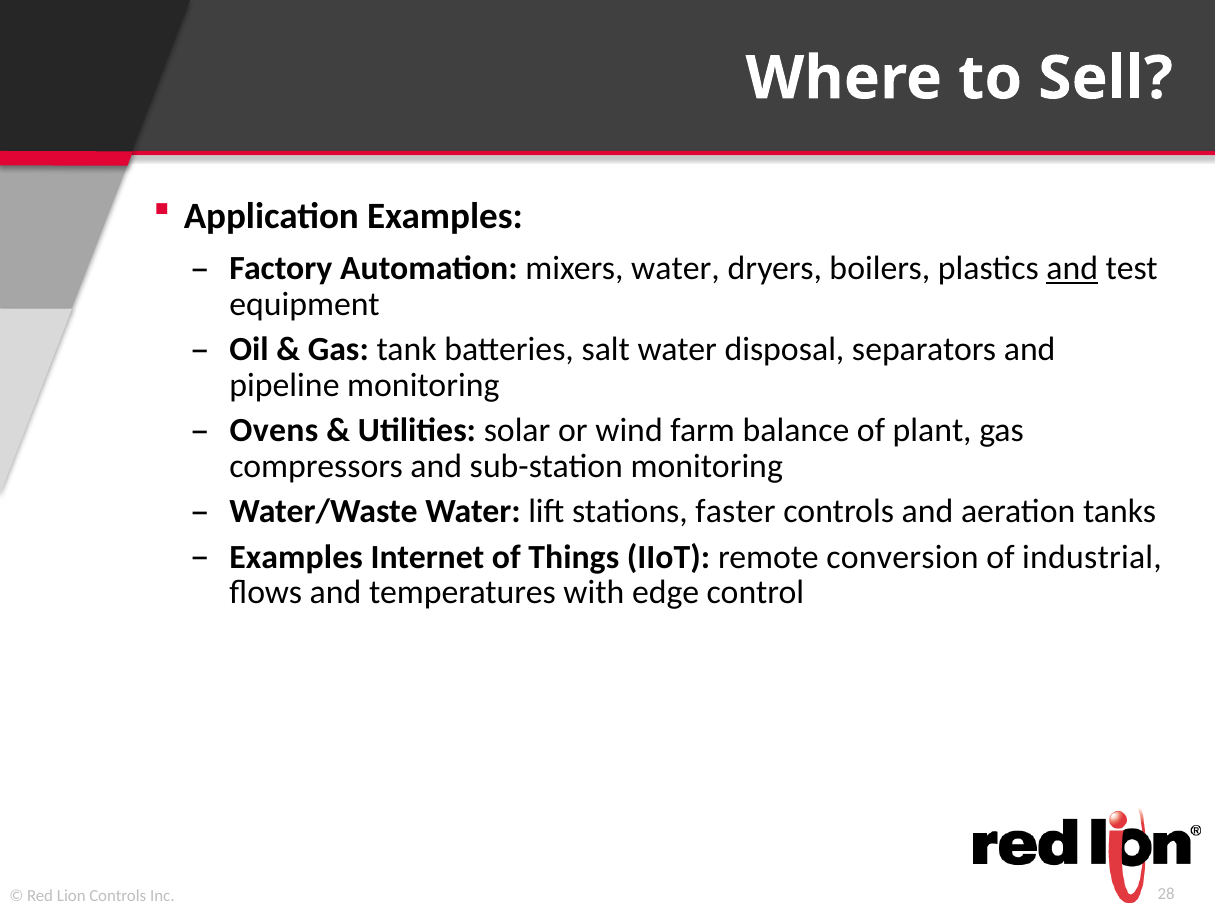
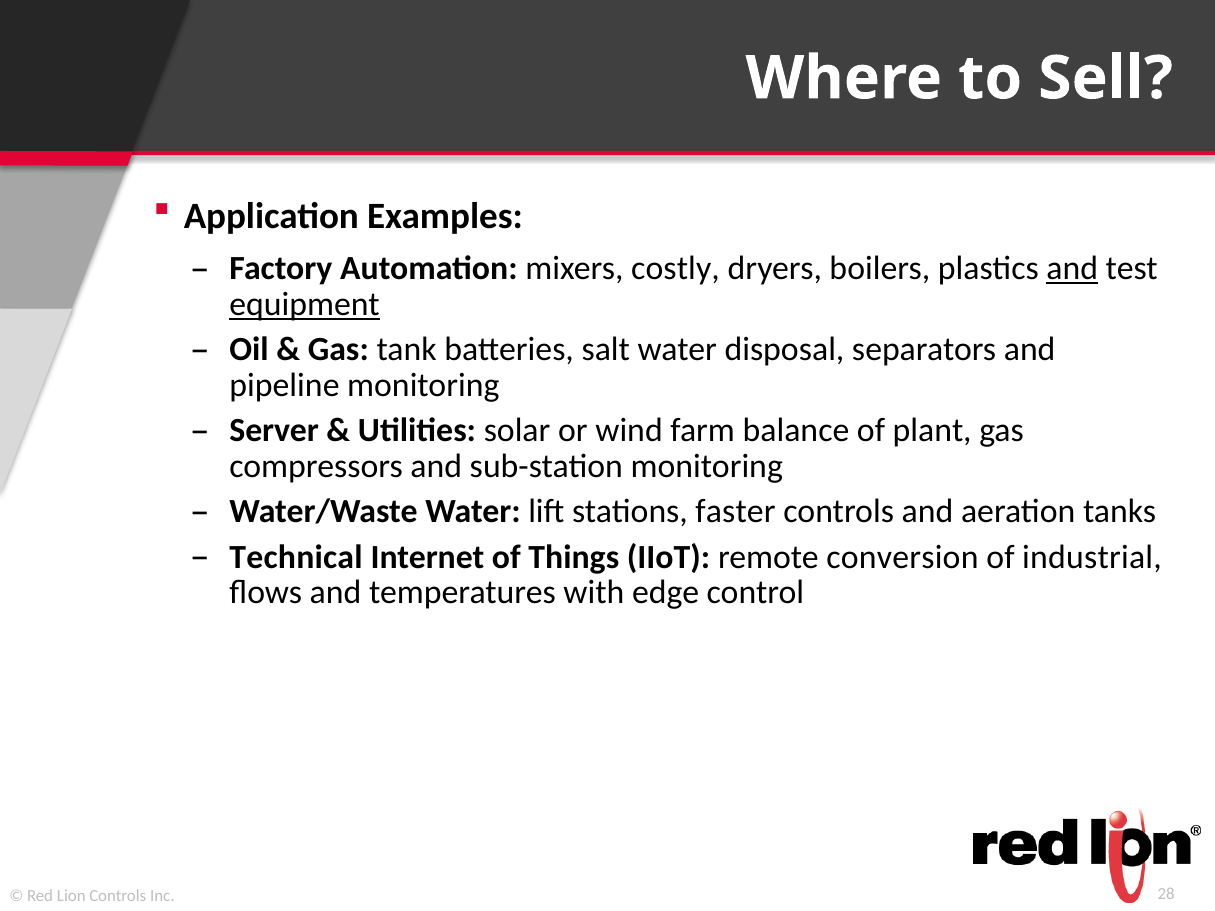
mixers water: water -> costly (675, 269)
equipment underline: none -> present (305, 304)
Ovens: Ovens -> Server (274, 431)
Examples: Examples -> Technical (296, 557)
